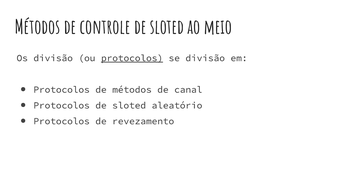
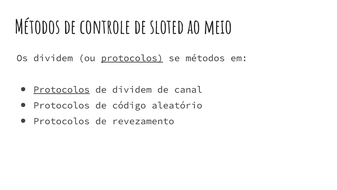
Os divisão: divisão -> dividem (53, 58)
se divisão: divisão -> métodos (205, 58)
Protocolos underline: none -> present (62, 89)
de métodos: métodos -> dividem (132, 89)
Protocolos de sloted: sloted -> código (129, 105)
